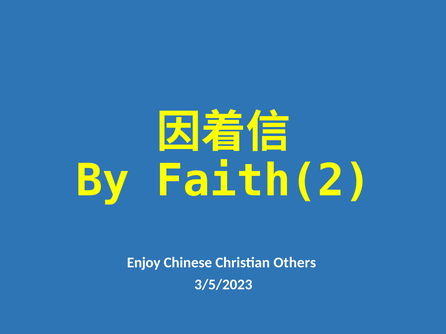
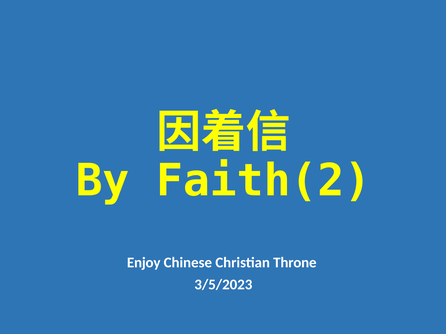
Others: Others -> Throne (295, 263)
